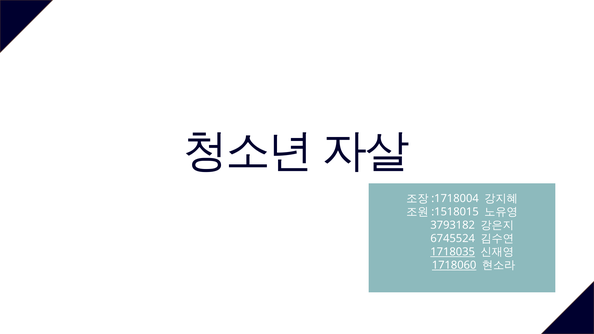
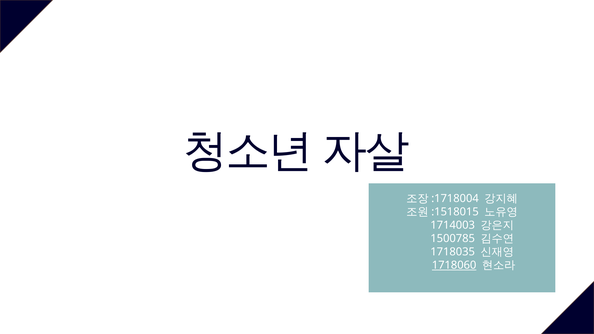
3793182: 3793182 -> 1714003 (453, 225)
6745524: 6745524 -> 1500785 (453, 239)
1718035 underline: present -> none (453, 252)
